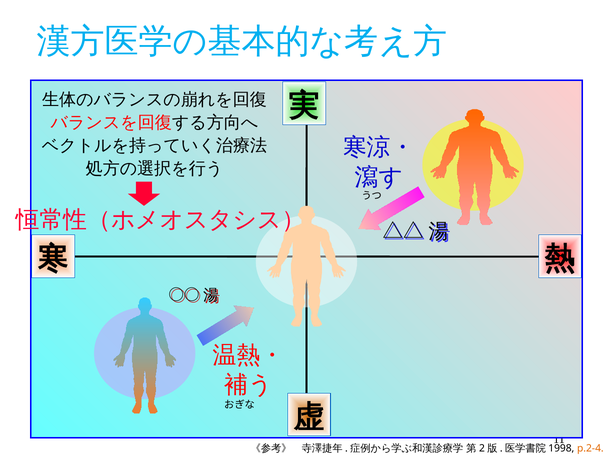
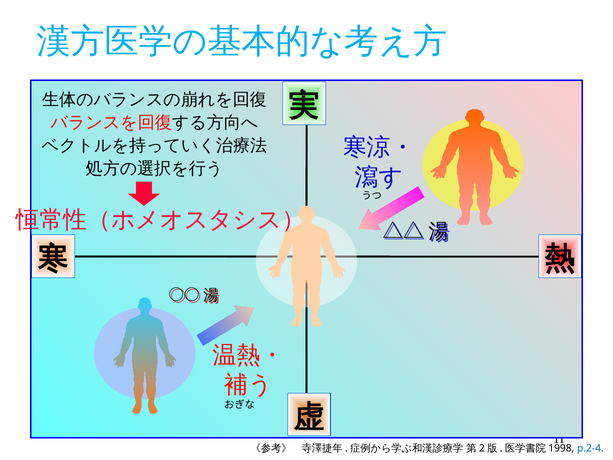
p.2-4 colour: orange -> blue (590, 448)
